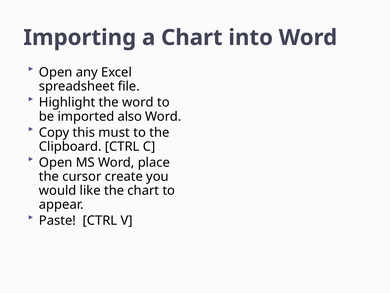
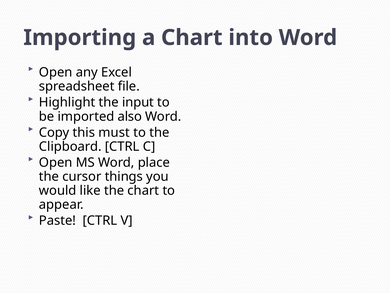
the word: word -> input (138, 102)
create: create -> things (124, 176)
